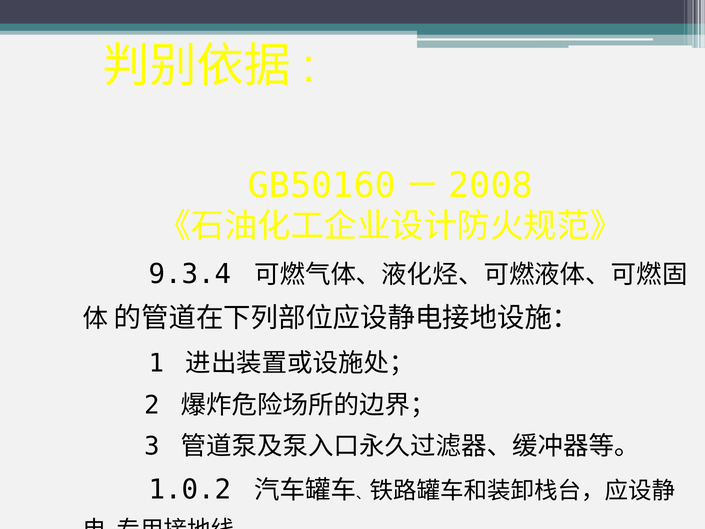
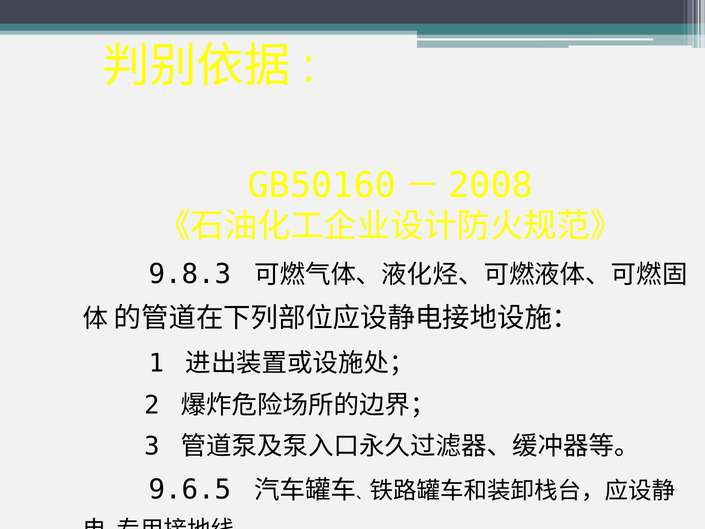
9.3.4: 9.3.4 -> 9.8.3 (190, 274)
1.0.2: 1.0.2 -> 9.6.5 (190, 490)
